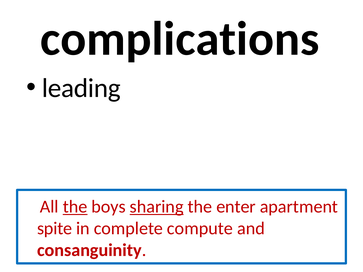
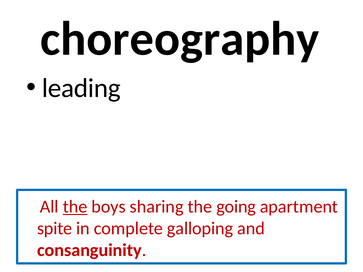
complications: complications -> choreography (180, 39)
sharing underline: present -> none (157, 207)
enter: enter -> going (236, 207)
compute: compute -> galloping (200, 229)
